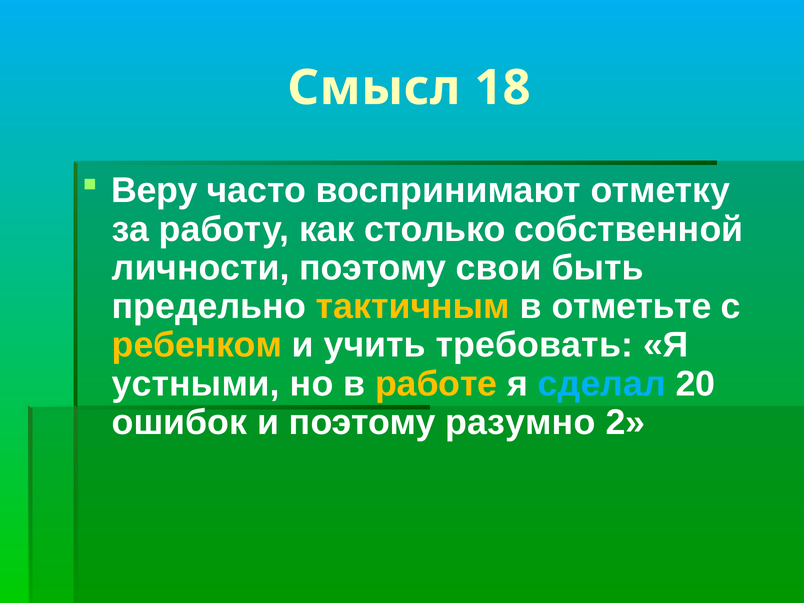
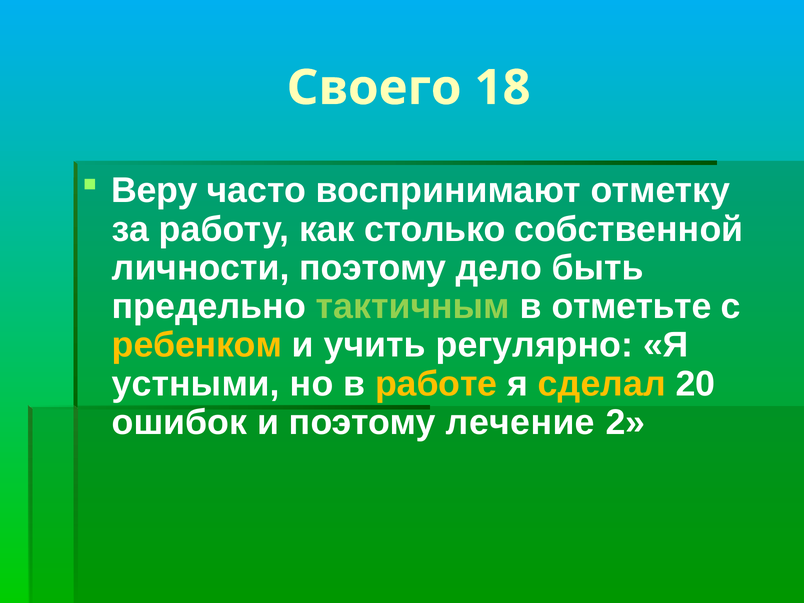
Смысл: Смысл -> Своего (374, 88)
свои: свои -> дело (499, 268)
тактичным colour: yellow -> light green (413, 306)
требовать: требовать -> регулярно (534, 345)
сделал colour: light blue -> yellow (602, 384)
разумно: разумно -> лечение (520, 422)
